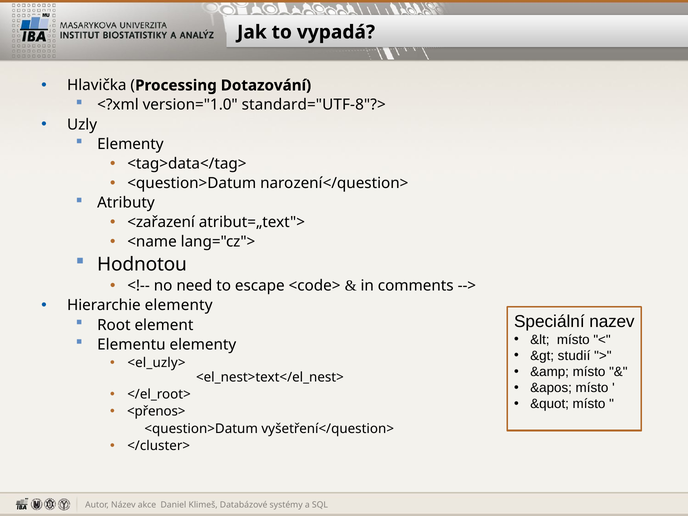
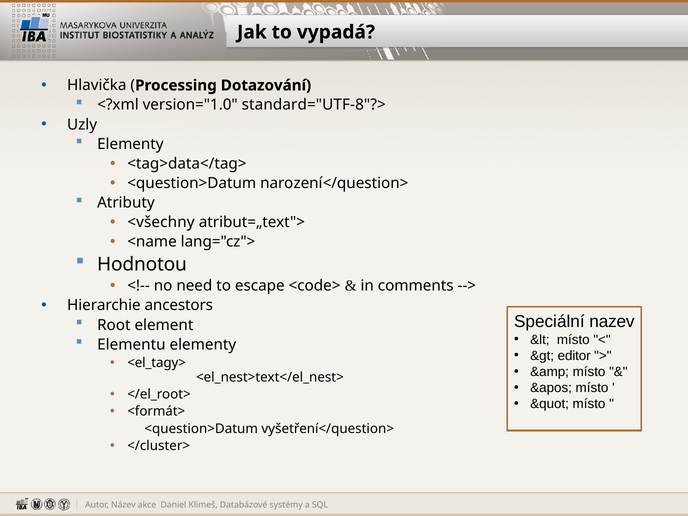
<zařazení: <zařazení -> <všechny (161, 222)
Hierarchie elementy: elementy -> ancestors (179, 305)
studií: studií -> editor (574, 356)
<el_uzly>: <el_uzly> -> <el_tagy> (157, 363)
<přenos>: <přenos> -> <formát> (156, 411)
